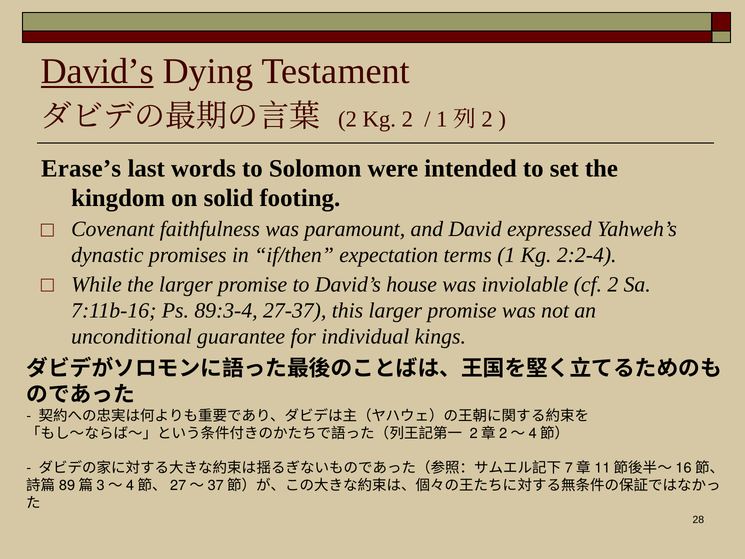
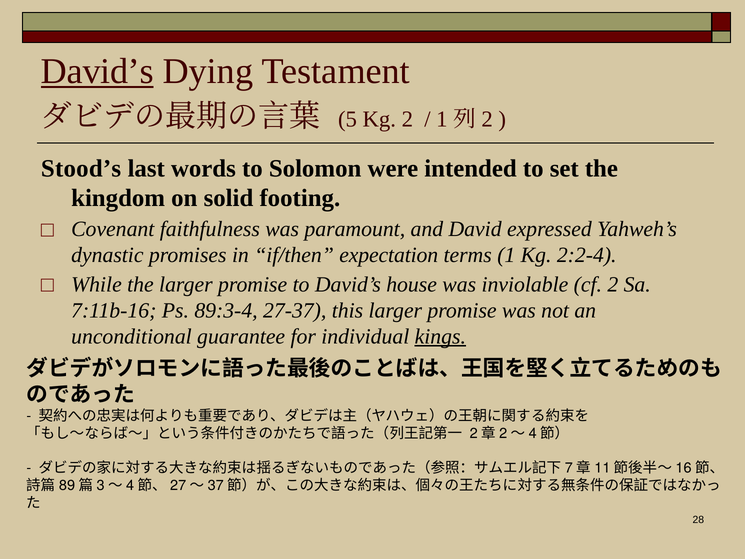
2: 2 -> 5 (348, 119)
Erase’s: Erase’s -> Stood’s (81, 168)
kings underline: none -> present (440, 336)
